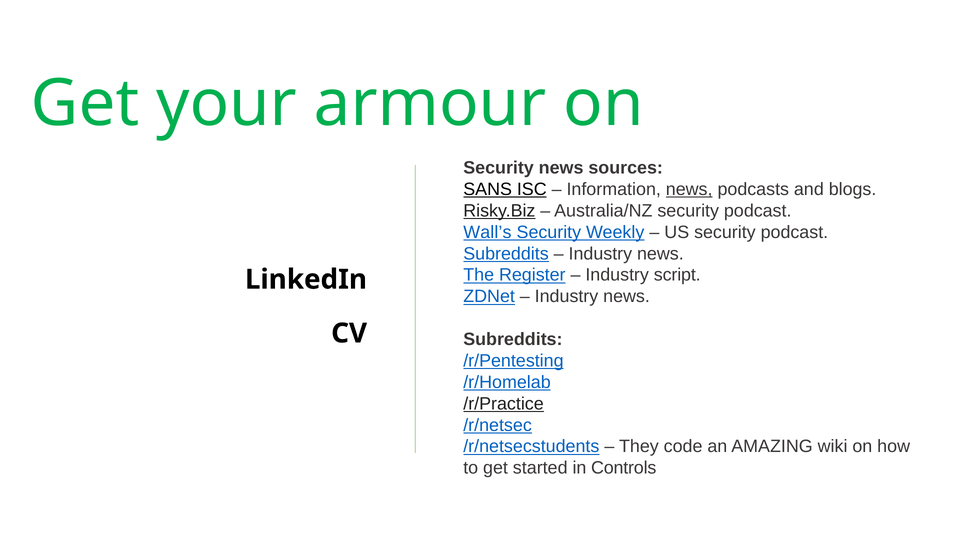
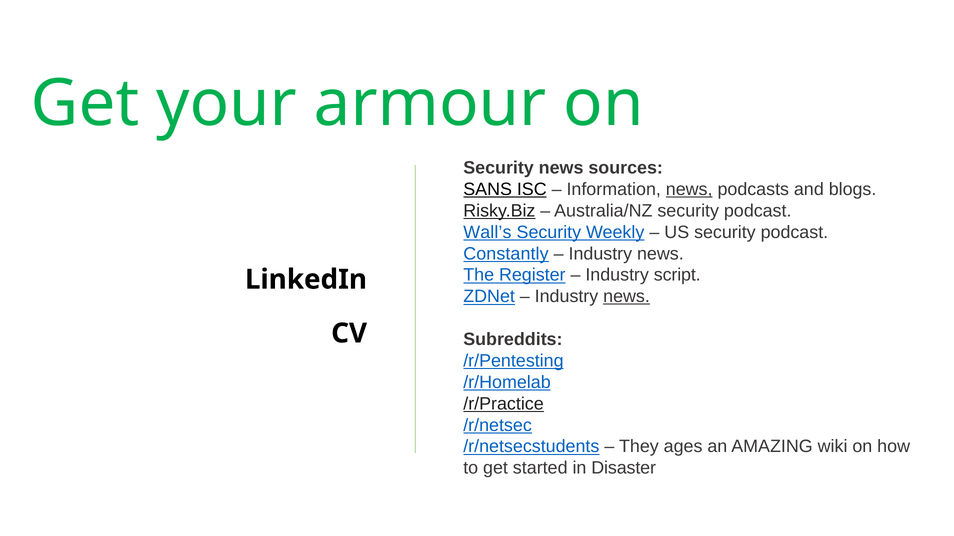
Subreddits: Subreddits -> Constantly (506, 254)
news underline: none -> present (627, 297)
code: code -> ages (683, 447)
Controls: Controls -> Disaster (624, 469)
